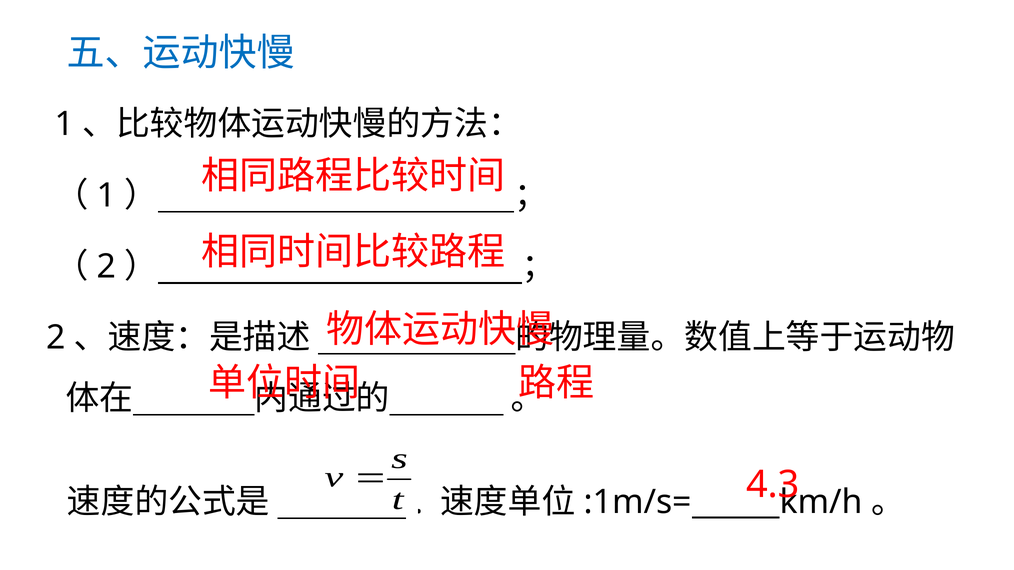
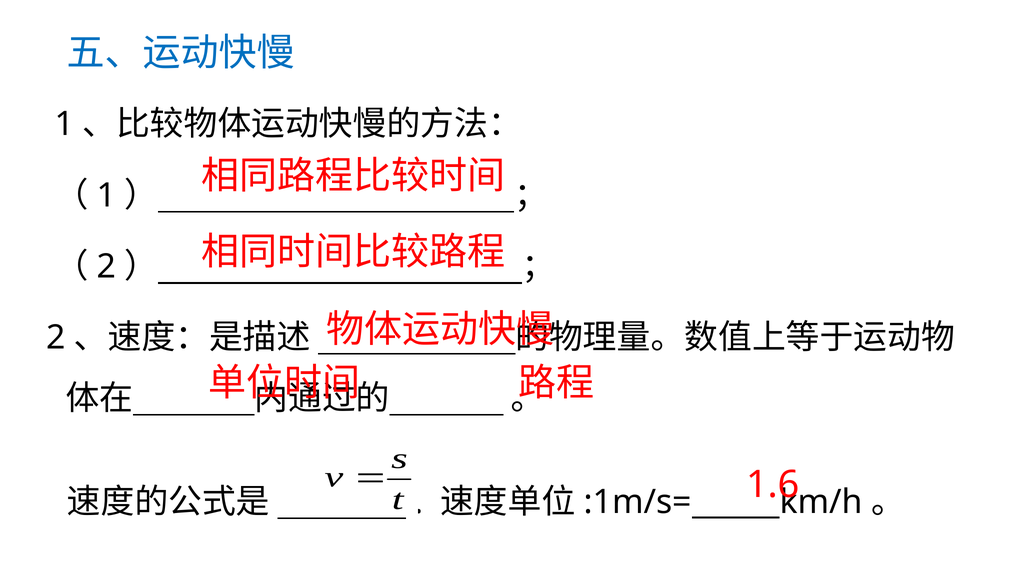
4.3: 4.3 -> 1.6 (773, 485)
